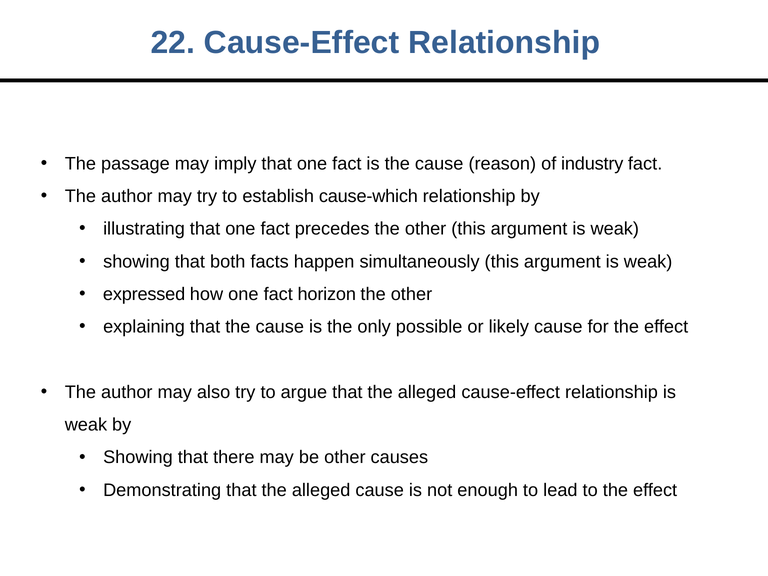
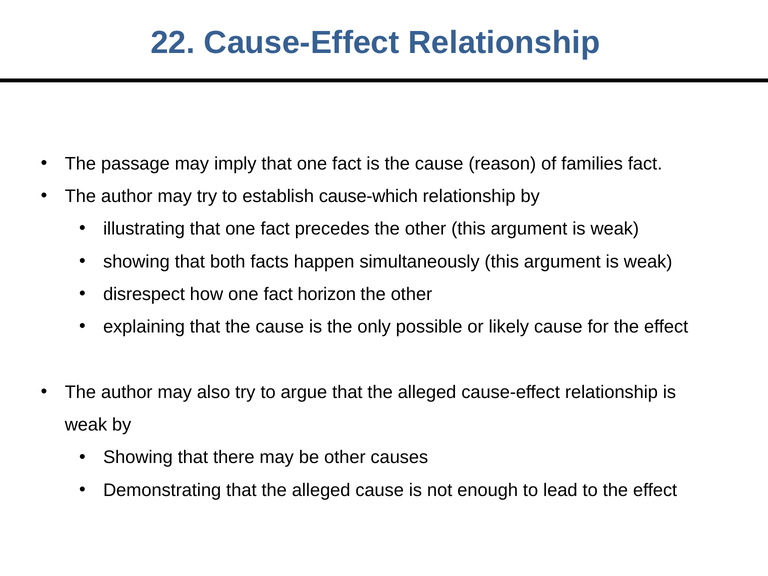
industry: industry -> families (592, 164)
expressed: expressed -> disrespect (144, 294)
